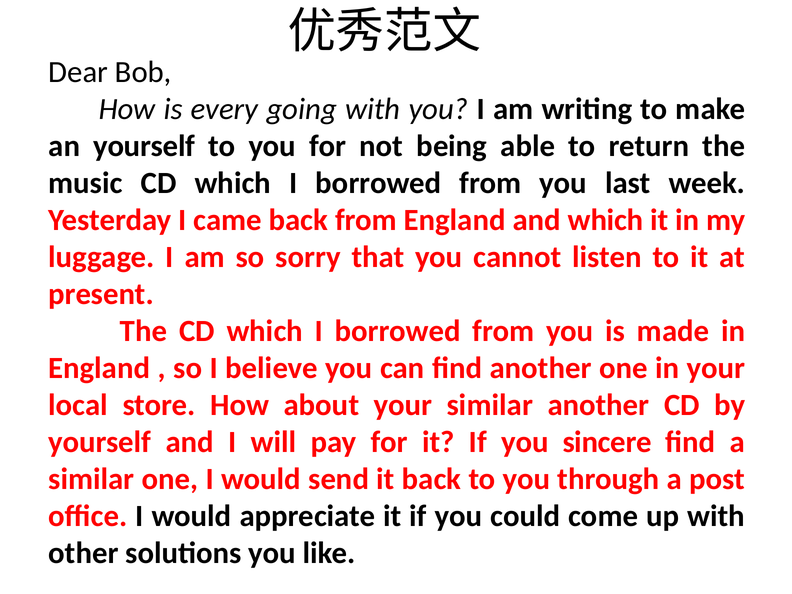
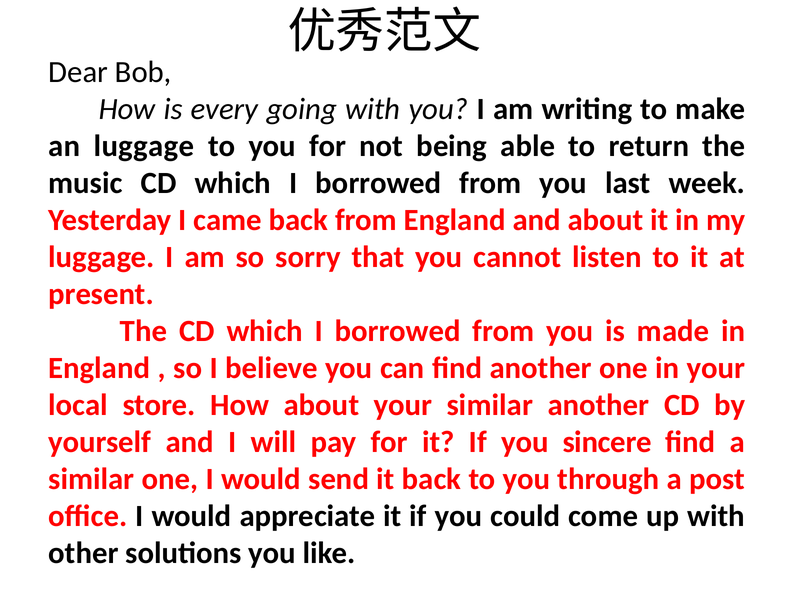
an yourself: yourself -> luggage (144, 146)
and which: which -> about (605, 220)
